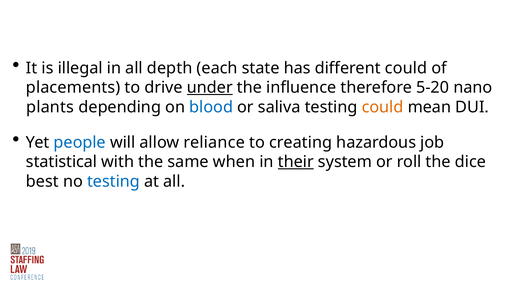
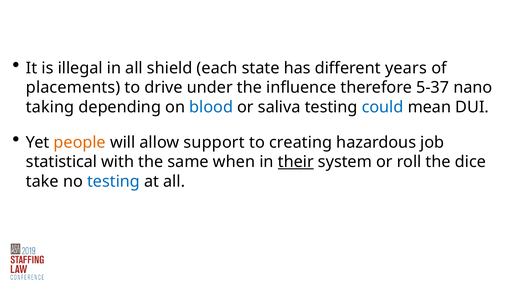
depth: depth -> shield (170, 68)
different could: could -> years (406, 68)
under underline: present -> none (210, 88)
5-20: 5-20 -> 5-37 (433, 88)
plants: plants -> taking (50, 107)
could colour: orange -> blue (383, 107)
people colour: blue -> orange (80, 142)
reliance: reliance -> support (214, 142)
best: best -> take (42, 181)
